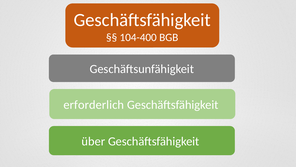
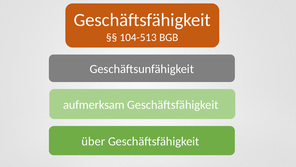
104-400: 104-400 -> 104-513 (138, 37)
erforderlich: erforderlich -> aufmerksam (94, 105)
